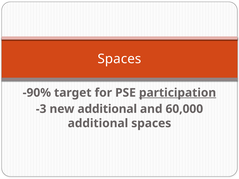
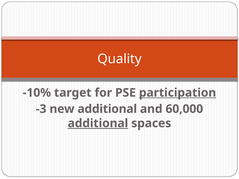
Spaces: Spaces -> Quality (120, 59)
-90%: -90% -> -10% (37, 93)
additional underline: none -> present (98, 123)
